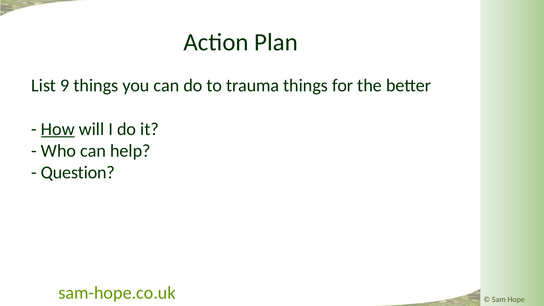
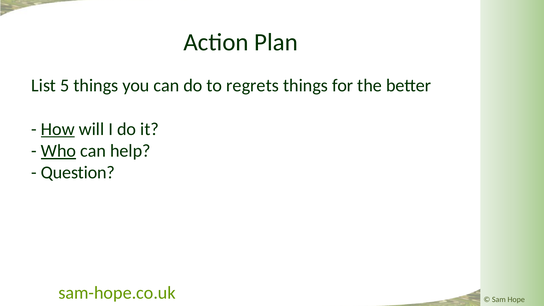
9: 9 -> 5 (65, 86)
trauma: trauma -> regrets (253, 86)
Who underline: none -> present (59, 151)
